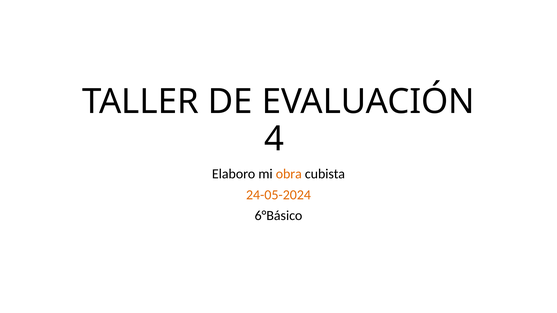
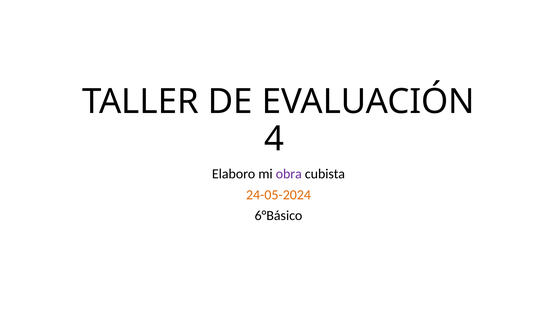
obra colour: orange -> purple (289, 174)
